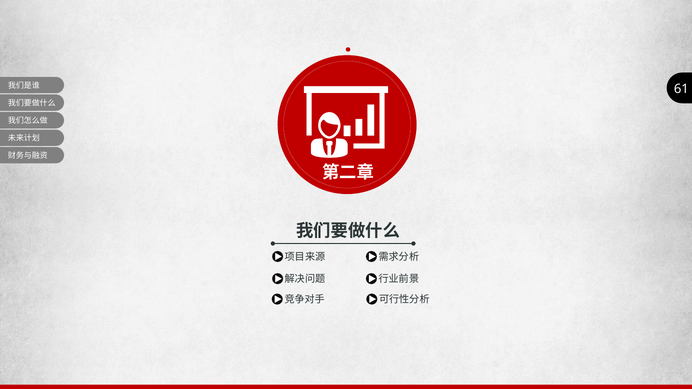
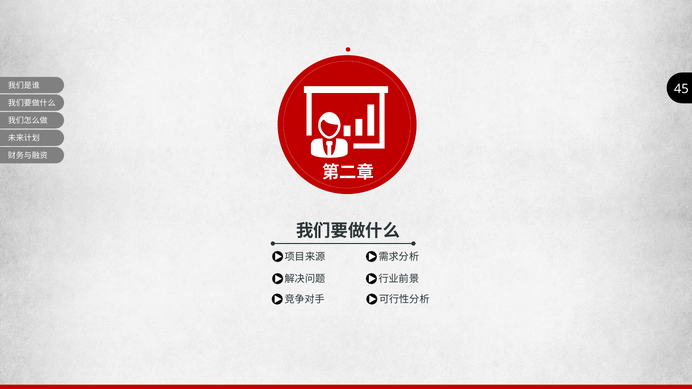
61: 61 -> 45 (681, 89)
